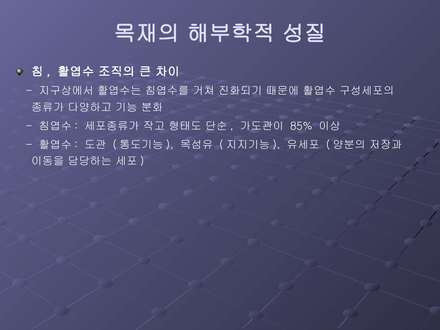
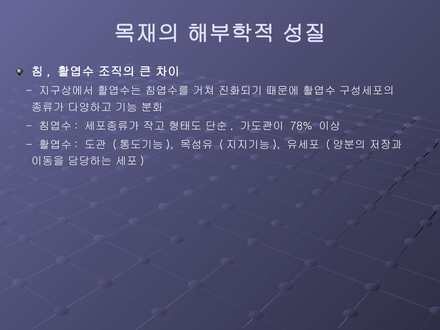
85%: 85% -> 78% (301, 126)
